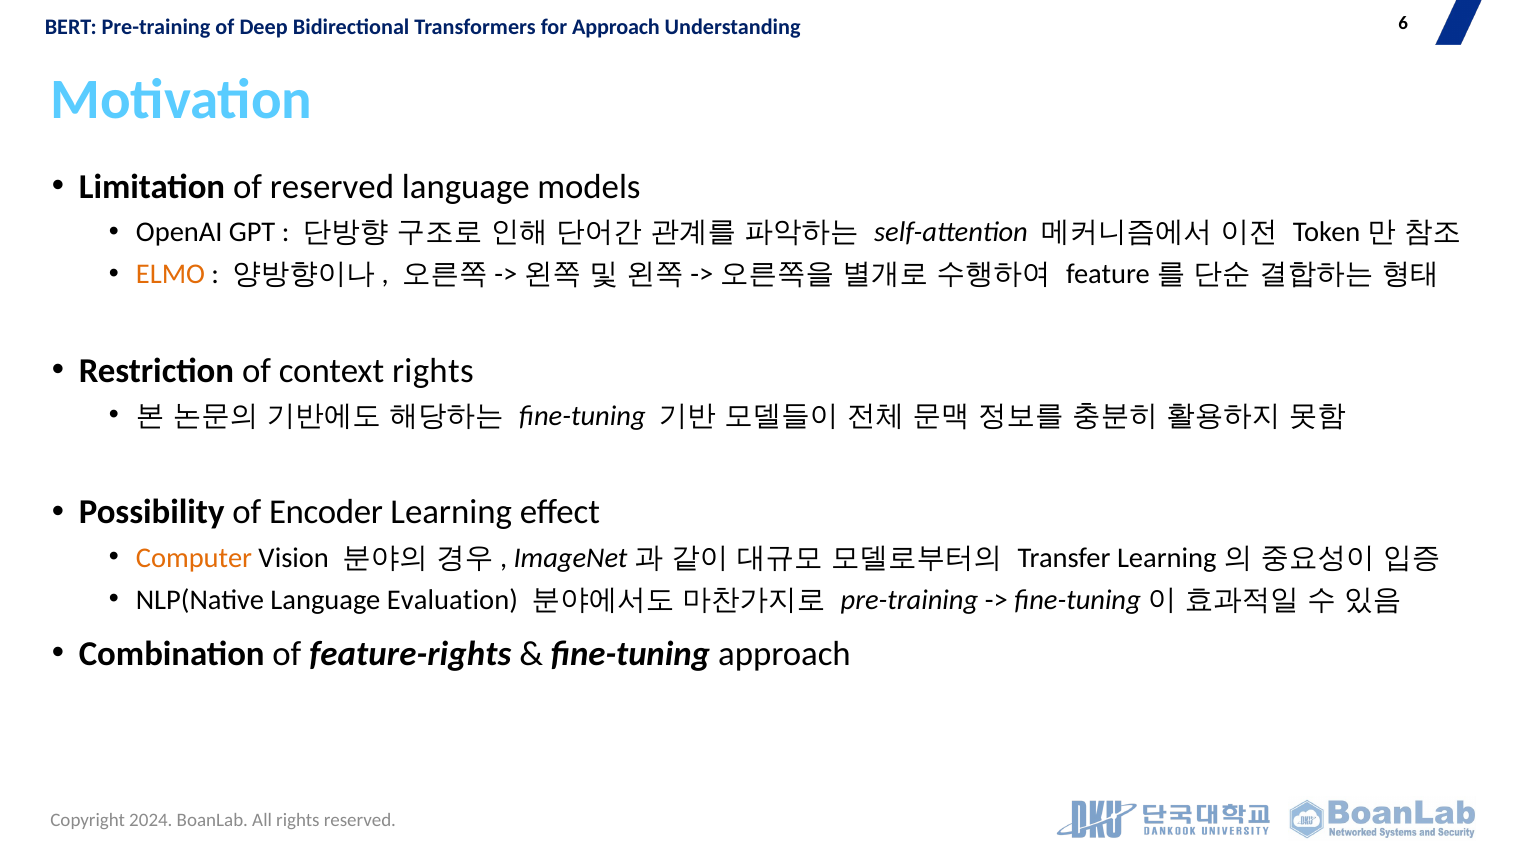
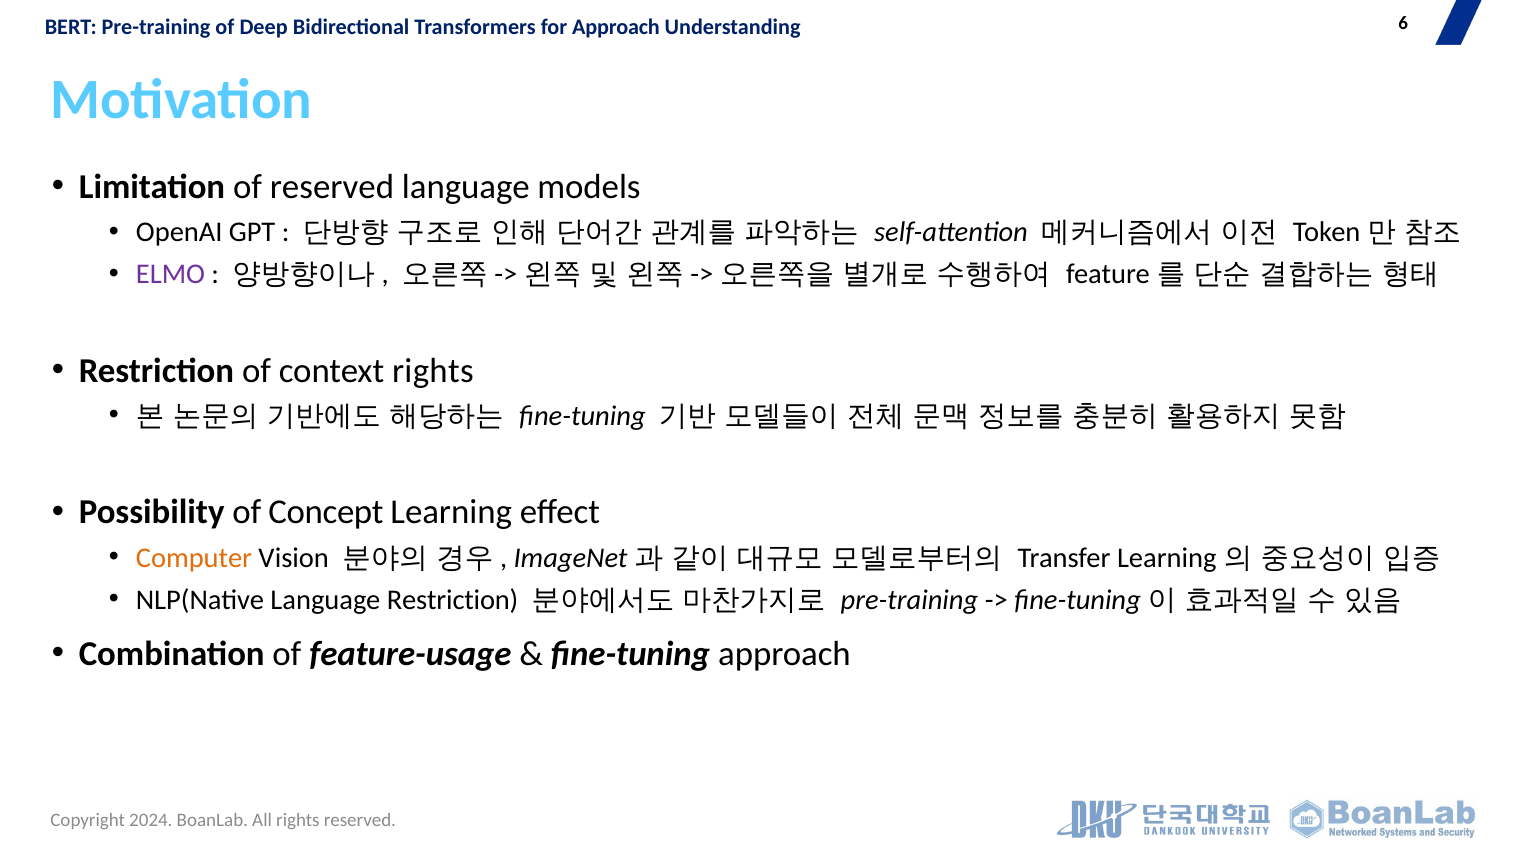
ELMO colour: orange -> purple (170, 274)
Encoder: Encoder -> Concept (326, 513)
Language Evaluation: Evaluation -> Restriction (453, 600)
feature-rights: feature-rights -> feature-usage (410, 655)
